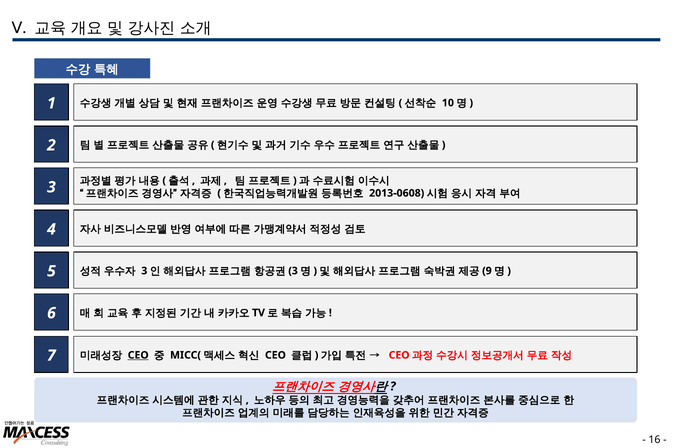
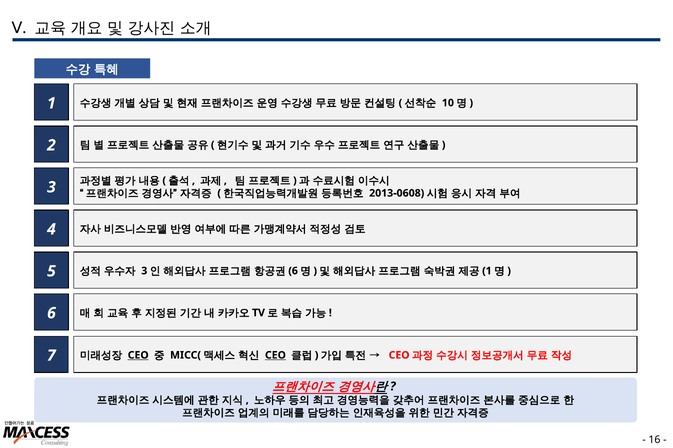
3: 3 -> 6 (293, 271)
9: 9 -> 1 (487, 271)
CEO underline: none -> present (275, 355)
